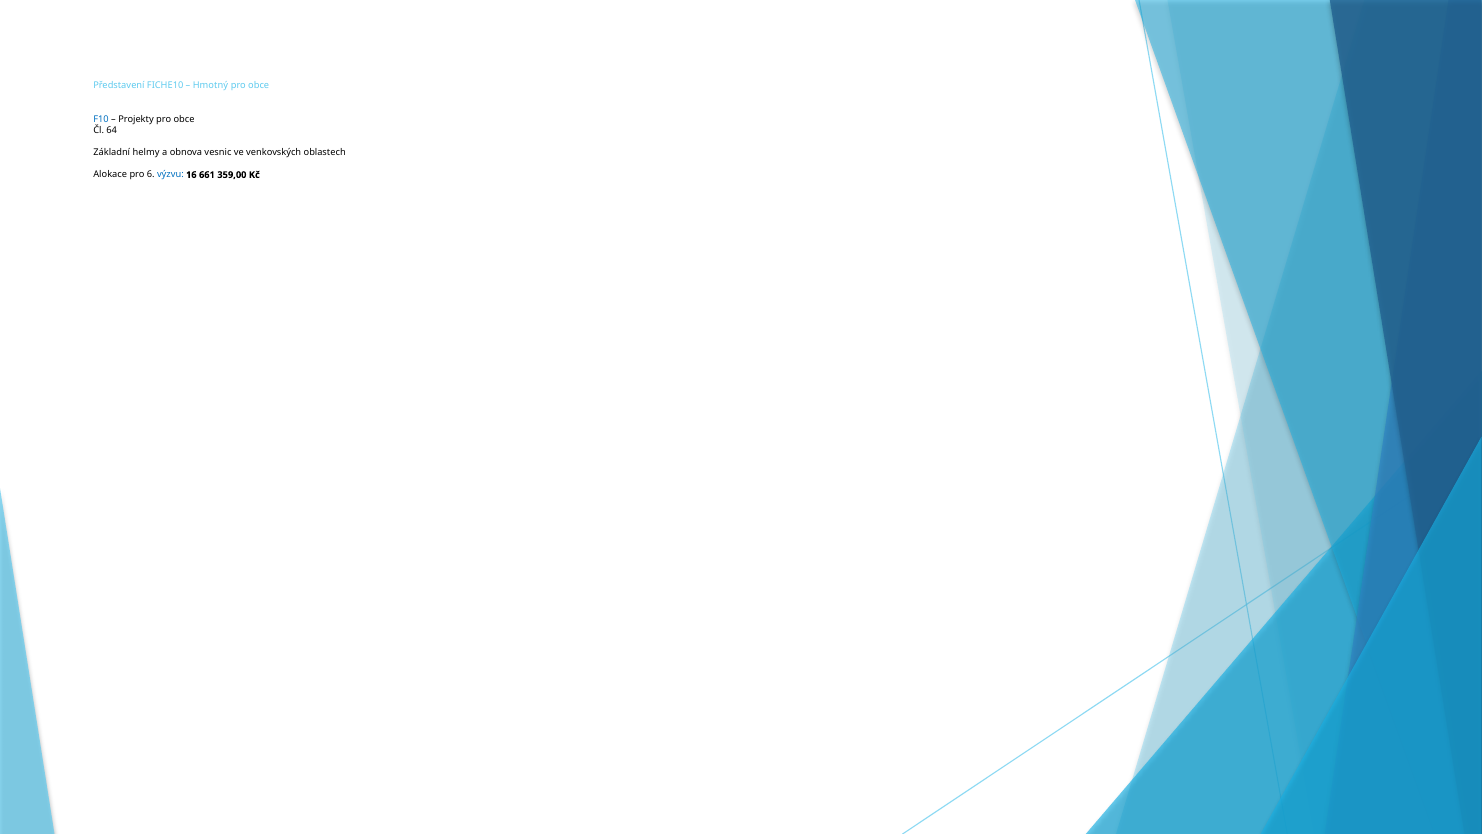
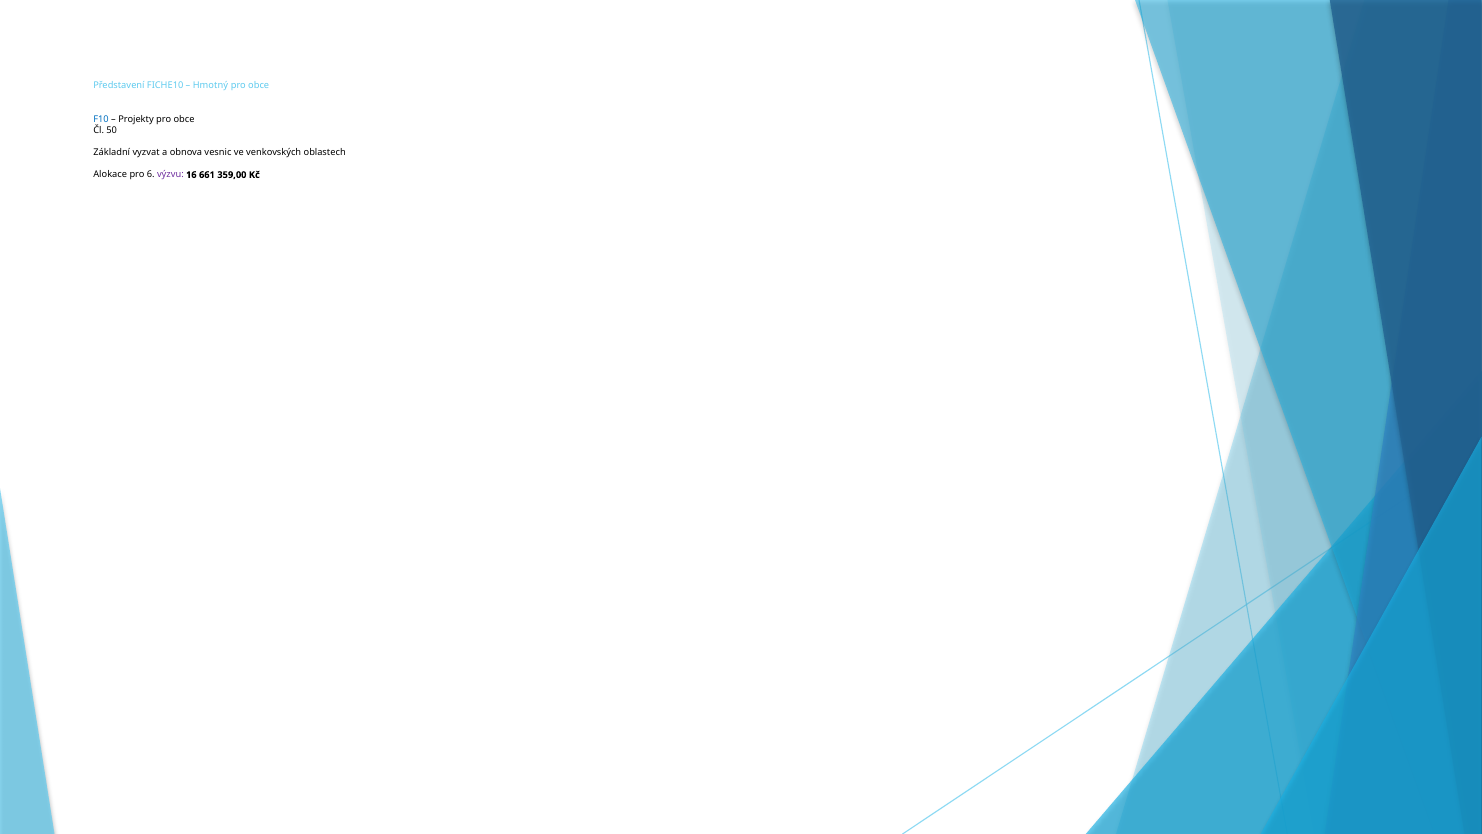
64: 64 -> 50 (112, 130)
helmy: helmy -> vyzvat (146, 153)
výzvu colour: blue -> purple (170, 175)
